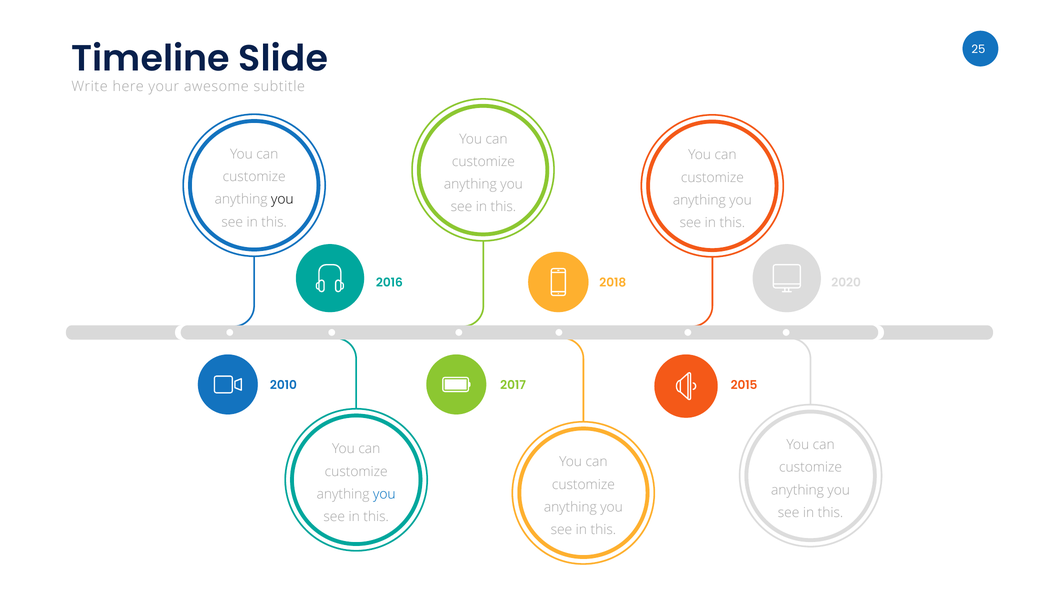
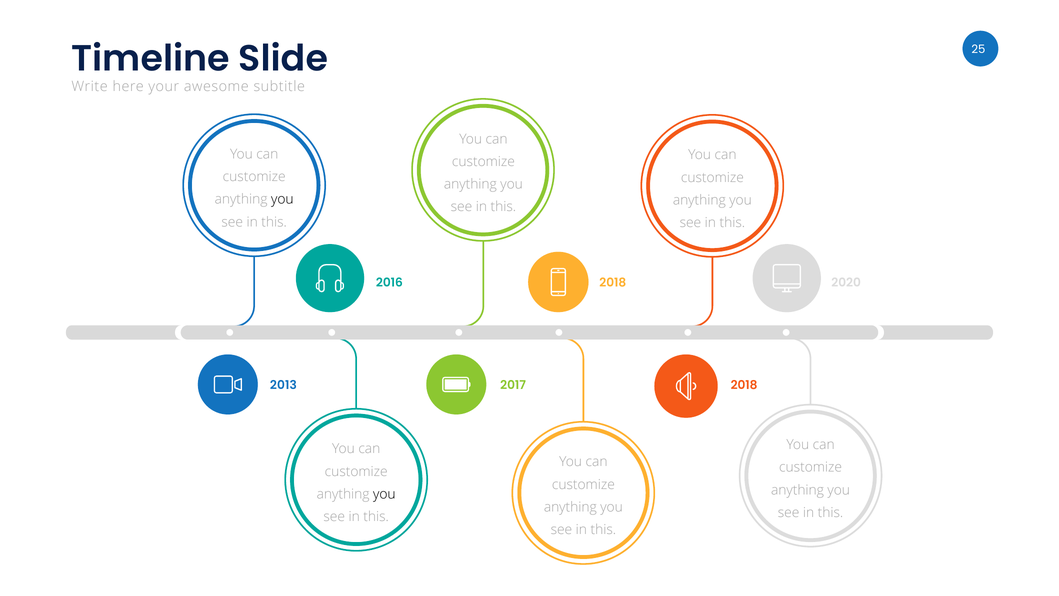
2010: 2010 -> 2013 (283, 385)
2017 2015: 2015 -> 2018 (744, 385)
you colour: blue -> black (384, 494)
